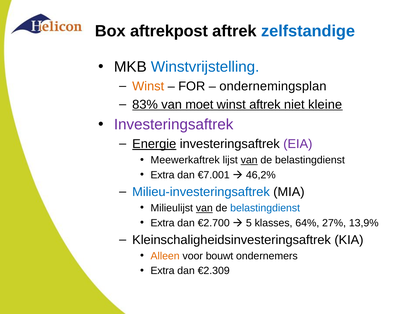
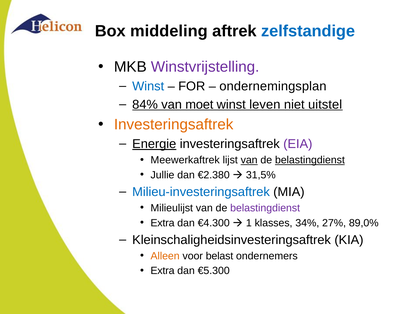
aftrekpost: aftrekpost -> middeling (169, 31)
Winstvrijstelling colour: blue -> purple (205, 67)
Winst colour: orange -> blue (148, 86)
83%: 83% -> 84% (145, 105)
winst aftrek: aftrek -> leven (265, 105)
kleine: kleine -> uitstel (325, 105)
Investeringsaftrek colour: purple -> orange (174, 125)
belastingdienst underline: none -> present (310, 160)
Extra: Extra -> Jullie (162, 175)
€7.001: €7.001 -> €2.380 (214, 175)
46,2%: 46,2% -> 31,5% (261, 175)
van underline: present -> none (204, 208)
belastingdienst colour: blue -> purple (265, 208)
€2.700: €2.700 -> €4.300 (214, 223)
5: 5 -> 1 (249, 223)
64%: 64% -> 34% (307, 223)
13,9%: 13,9% -> 89,0% (364, 223)
bouwt: bouwt -> belast (220, 256)
€2.309: €2.309 -> €5.300 (214, 271)
